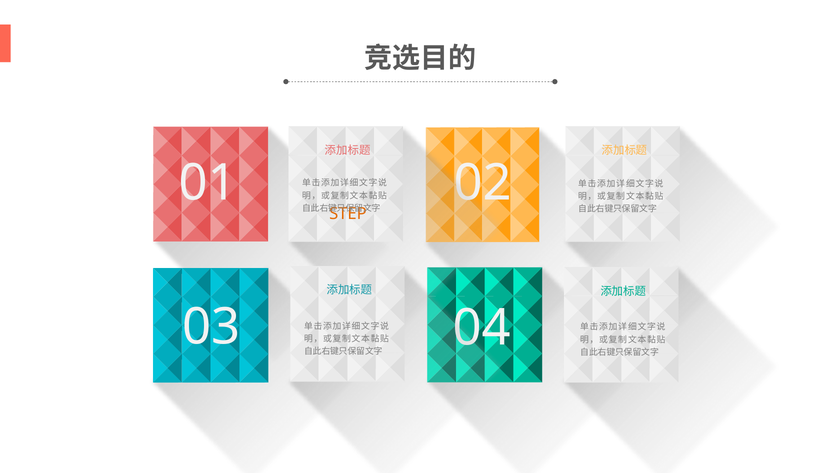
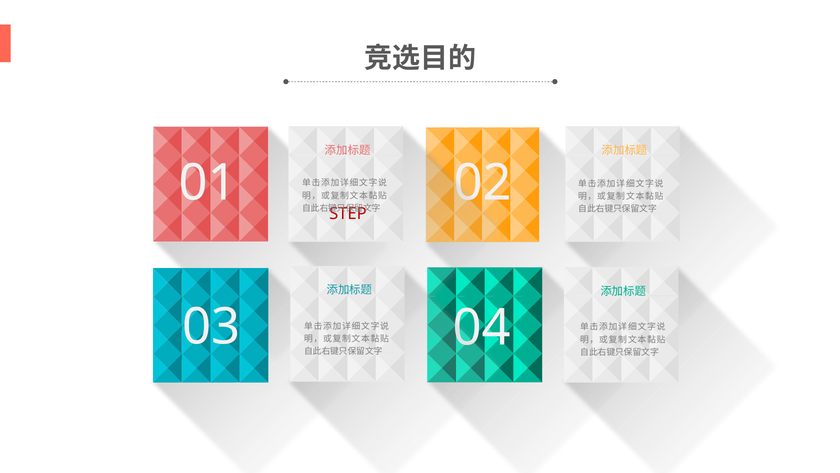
STEP colour: orange -> red (348, 214)
